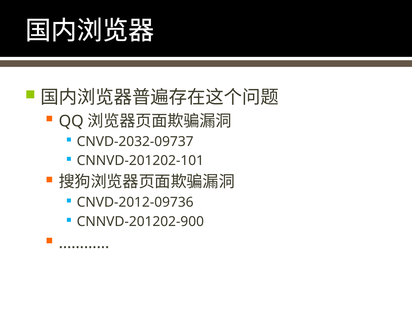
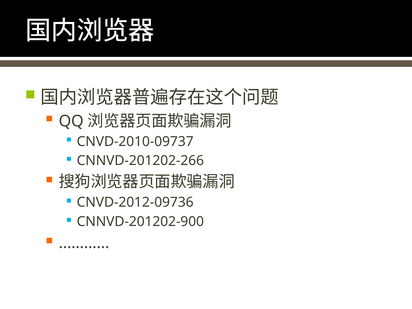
CNVD-2032-09737: CNVD-2032-09737 -> CNVD-2010-09737 (135, 142)
CNNVD-201202-101: CNNVD-201202-101 -> CNNVD-201202-266 (140, 161)
